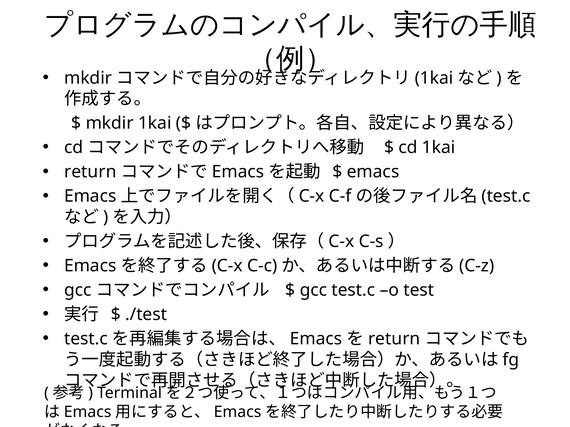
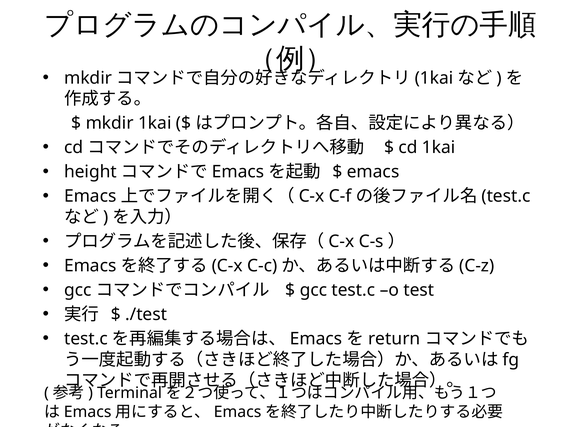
return: return -> height (90, 172)
